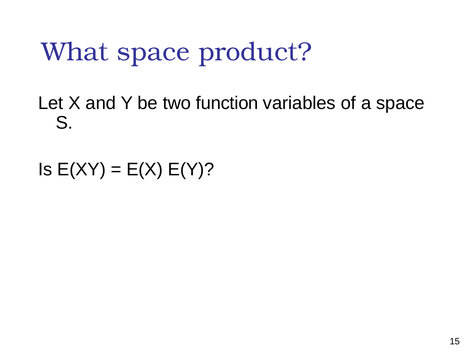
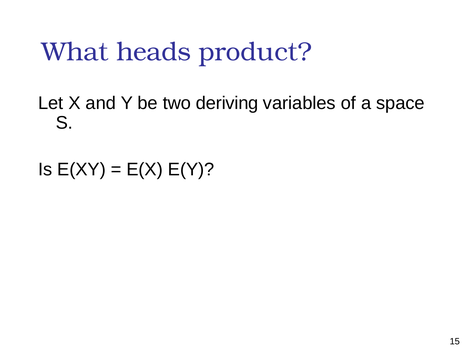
What space: space -> heads (154, 52)
function: function -> deriving (227, 103)
